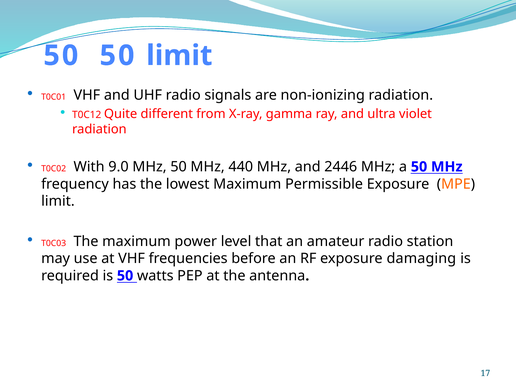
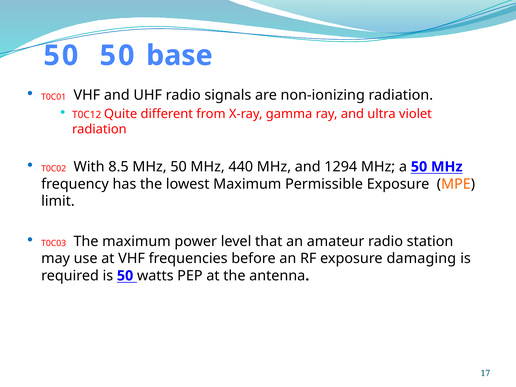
50 limit: limit -> base (179, 56)
9.0: 9.0 -> 8.5 (119, 167)
2446: 2446 -> 1294 (341, 167)
